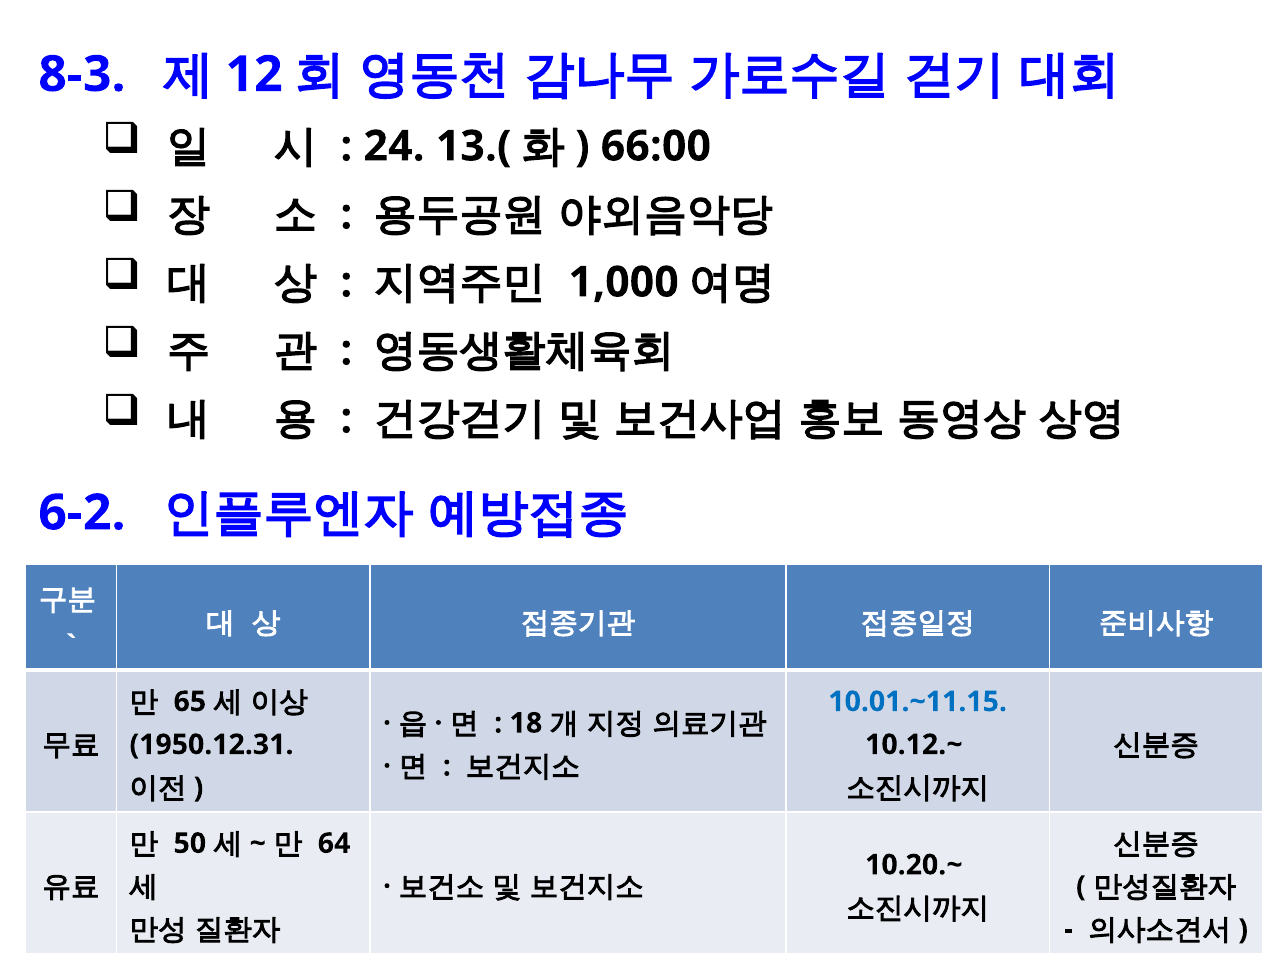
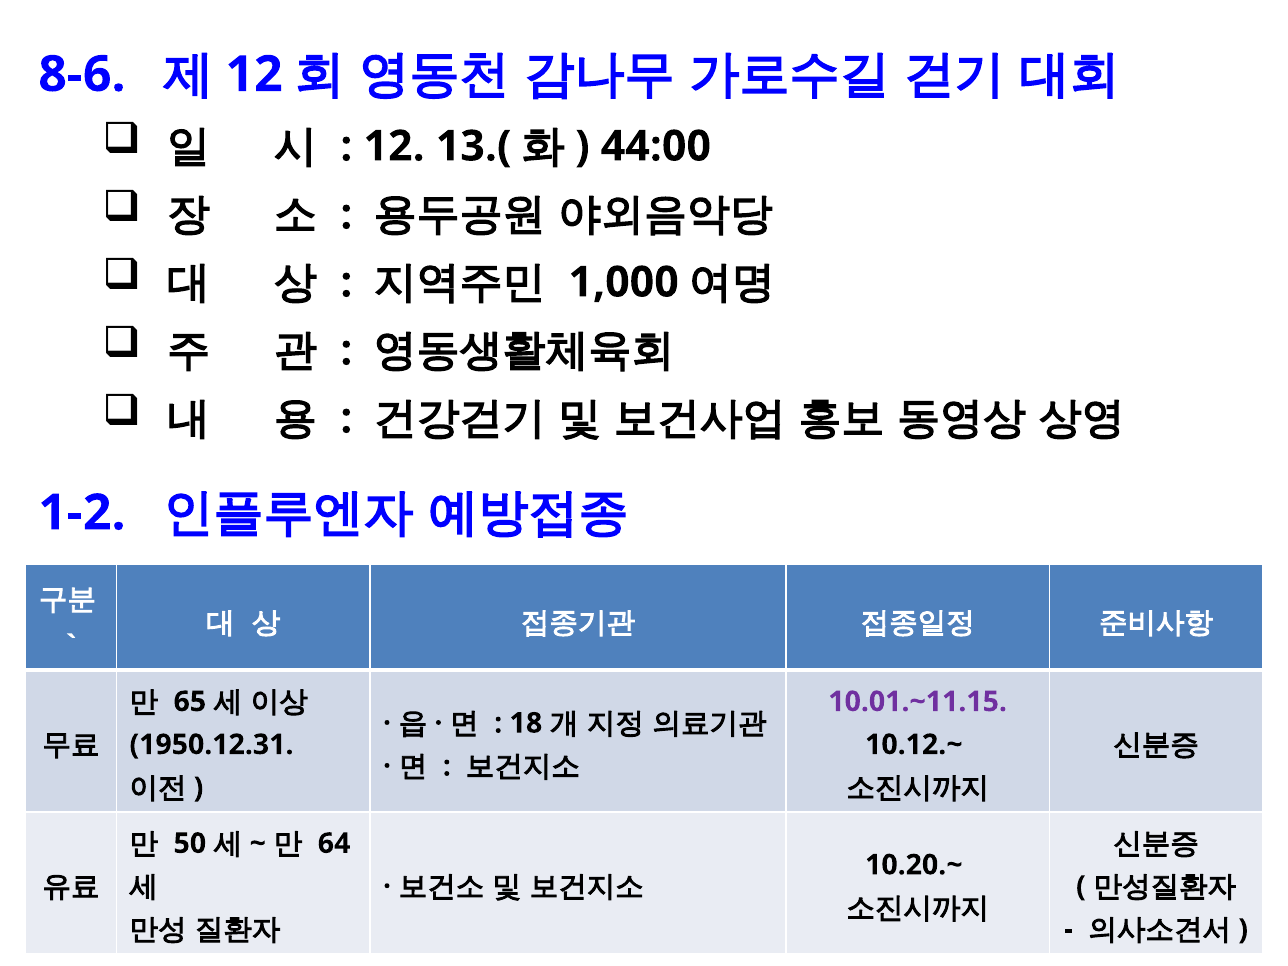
8-3: 8-3 -> 8-6 (82, 74)
24: 24 -> 12 (394, 146)
66:00: 66:00 -> 44:00 (656, 146)
6-2: 6-2 -> 1-2 (82, 513)
10.01.~11.15 colour: blue -> purple (918, 702)
